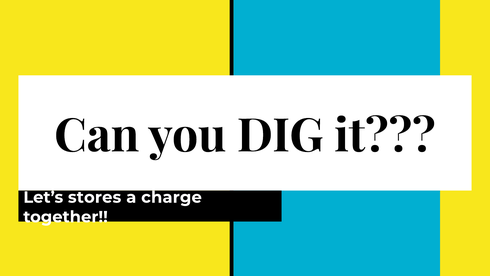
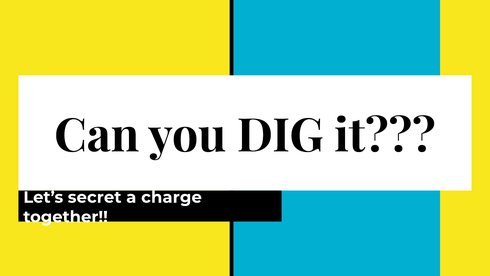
stores: stores -> secret (95, 197)
